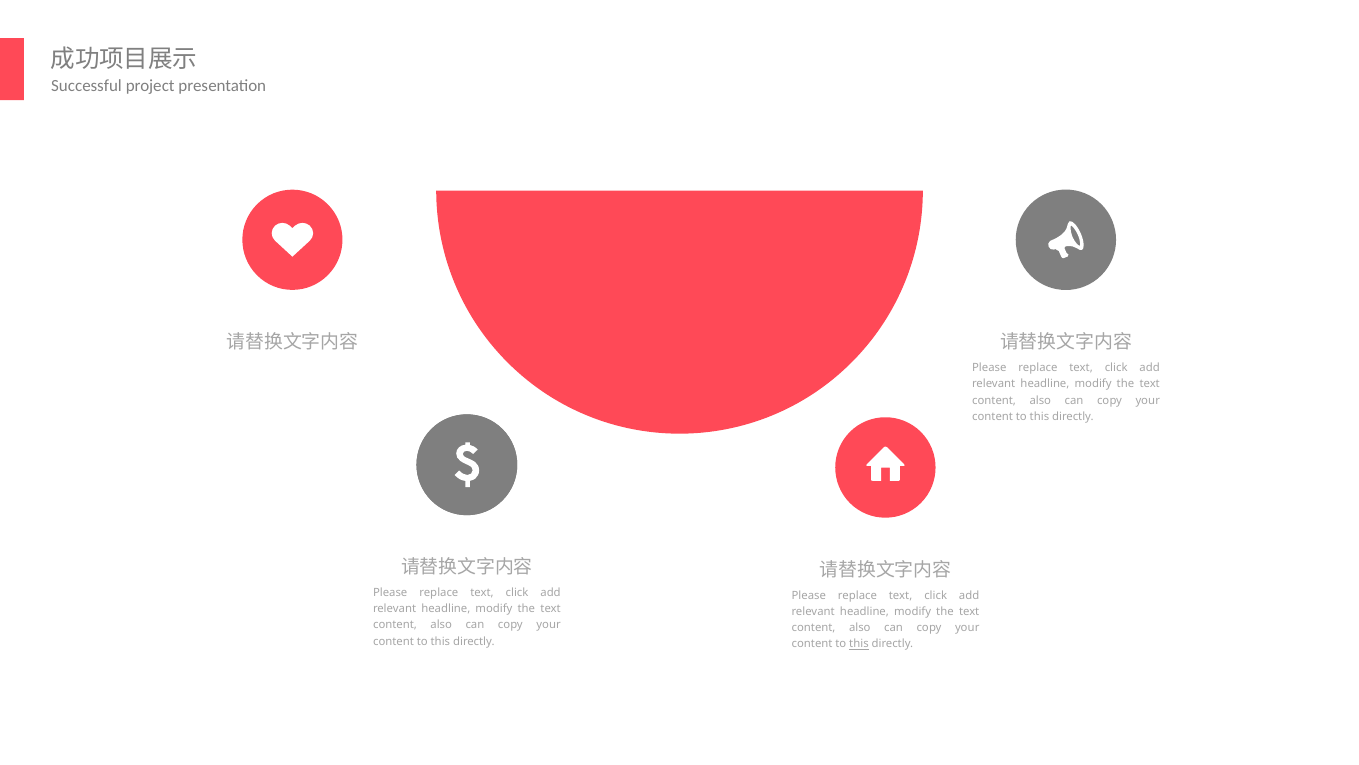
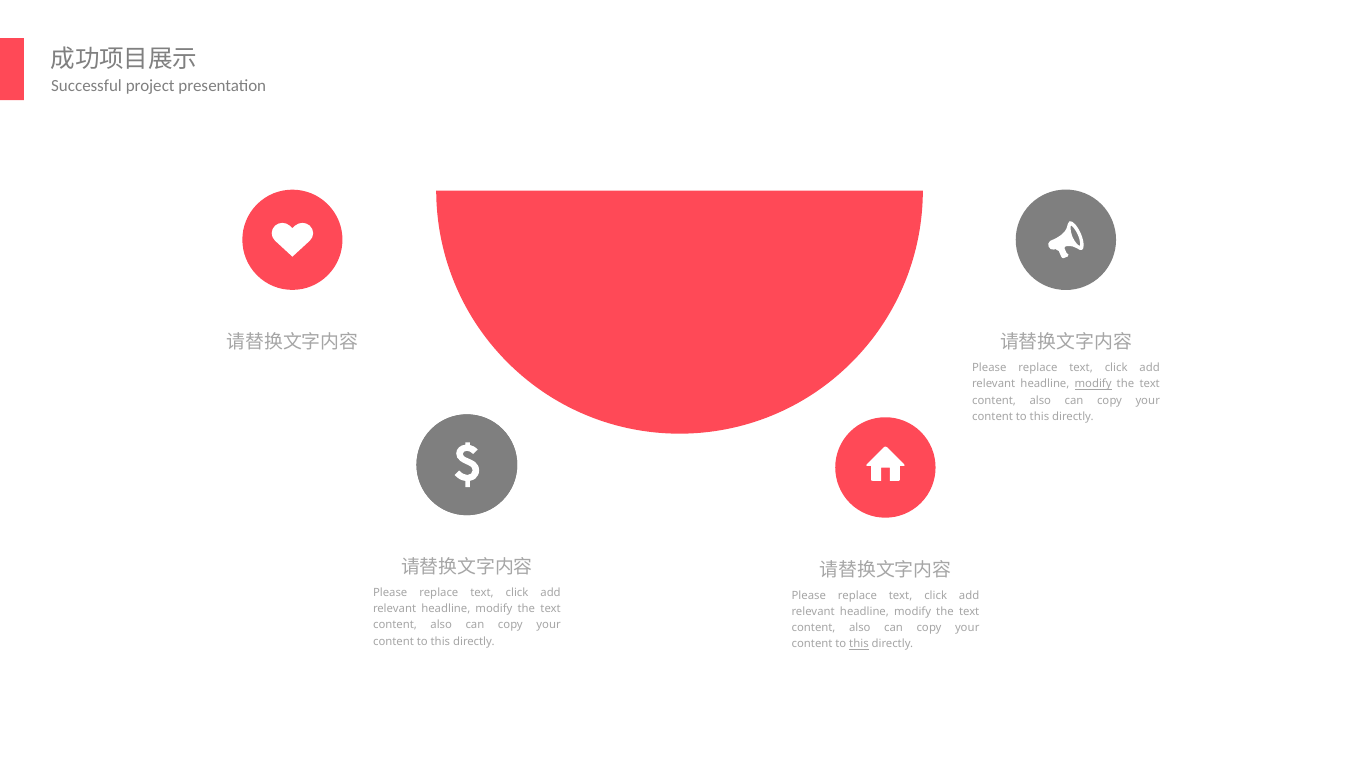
modify underline: none -> present (1093, 384)
